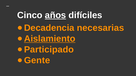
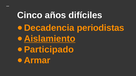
años underline: present -> none (55, 15)
necesarias: necesarias -> periodistas (101, 28)
Gente: Gente -> Armar (37, 61)
